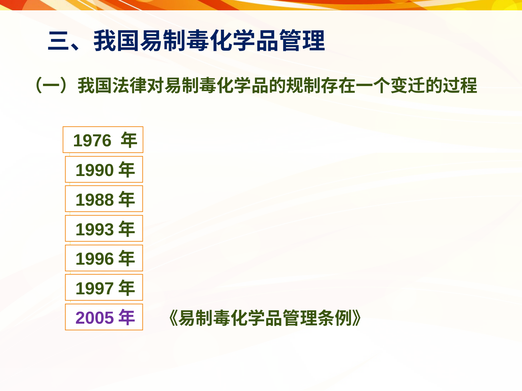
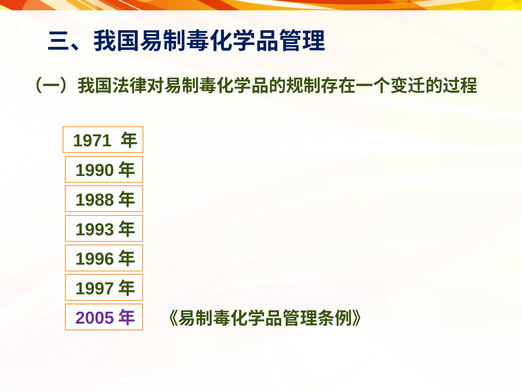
1976: 1976 -> 1971 (92, 141)
